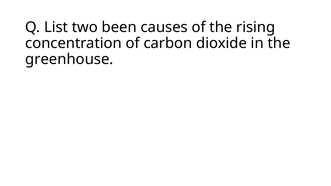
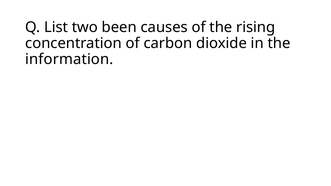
greenhouse: greenhouse -> information (69, 59)
